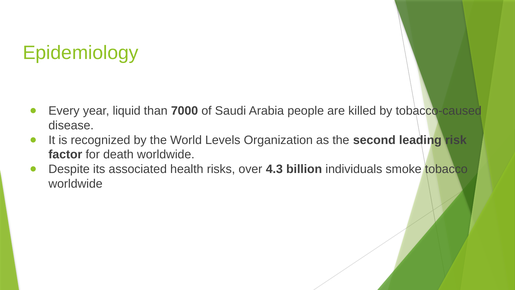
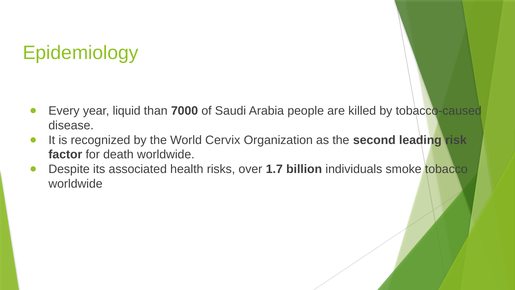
Levels: Levels -> Cervix (223, 140)
4.3: 4.3 -> 1.7 (274, 169)
